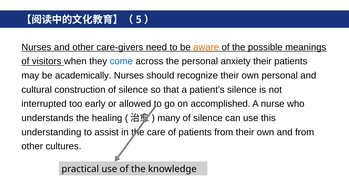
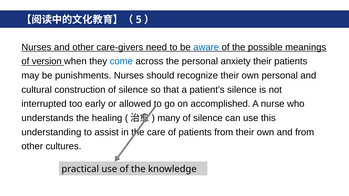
aware colour: orange -> blue (206, 47)
visitors: visitors -> version (47, 61)
academically: academically -> punishments (83, 76)
